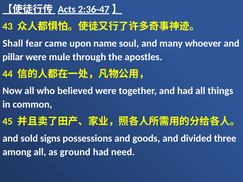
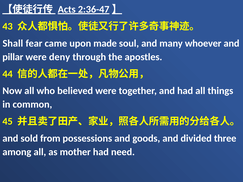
name: name -> made (105, 43)
mule: mule -> deny (60, 57)
signs: signs -> from (50, 139)
ground: ground -> mother (75, 152)
